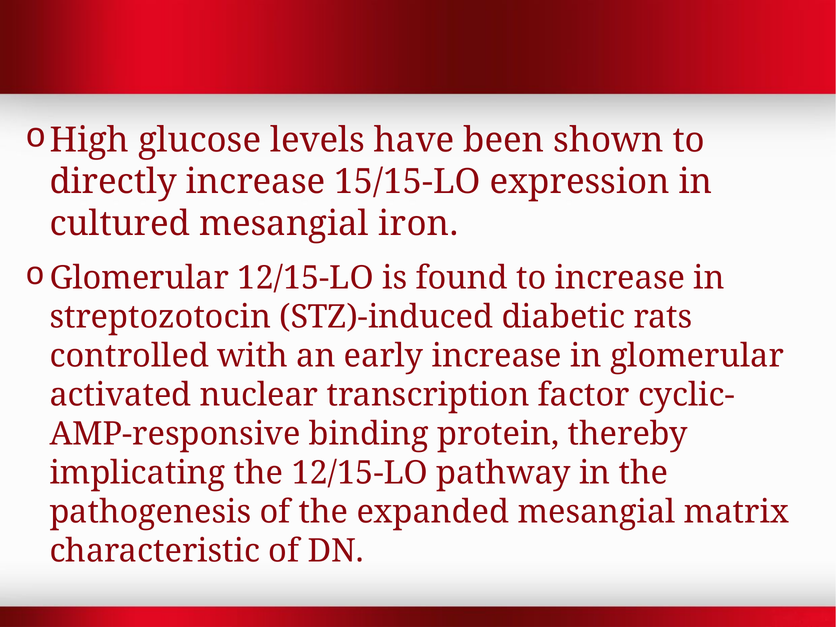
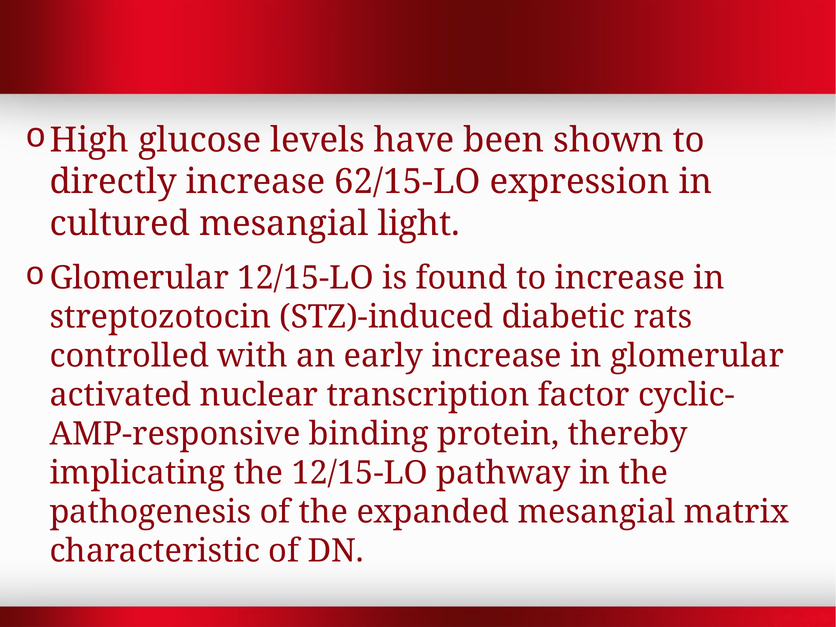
15/15-LO: 15/15-LO -> 62/15-LO (407, 182)
iron: iron -> light (419, 224)
